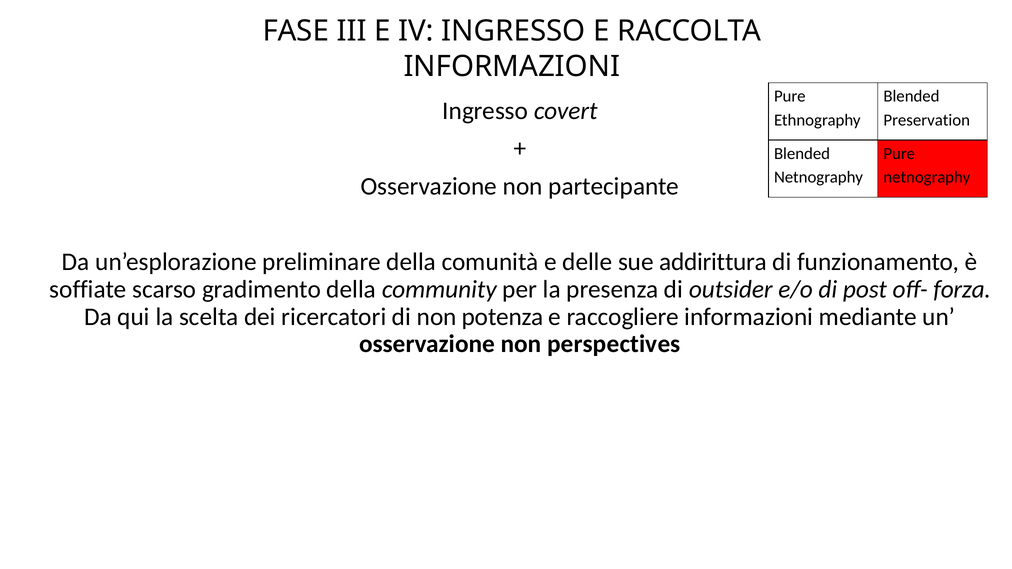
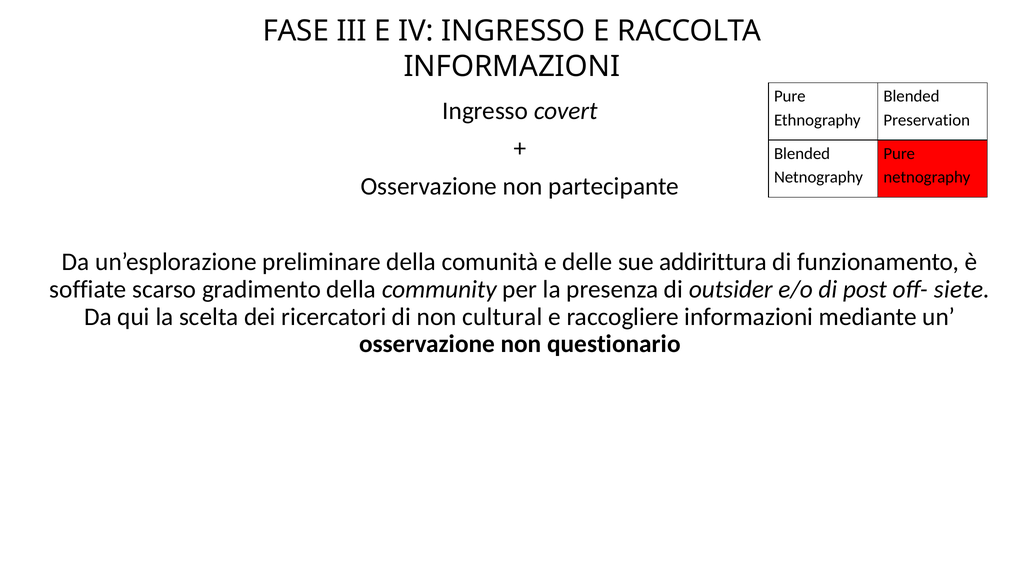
forza: forza -> siete (962, 289)
potenza: potenza -> cultural (502, 317)
perspectives: perspectives -> questionario (614, 344)
